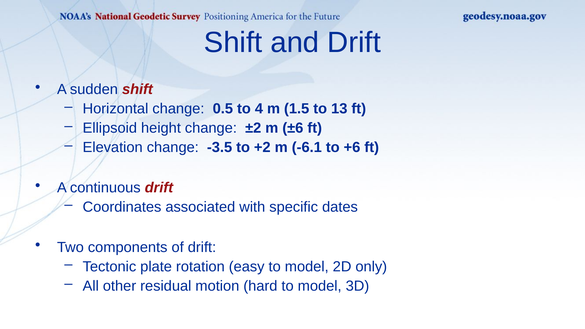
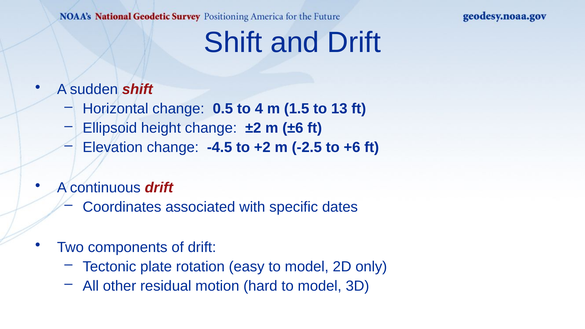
-3.5: -3.5 -> -4.5 (220, 147)
-6.1: -6.1 -> -2.5 (307, 147)
